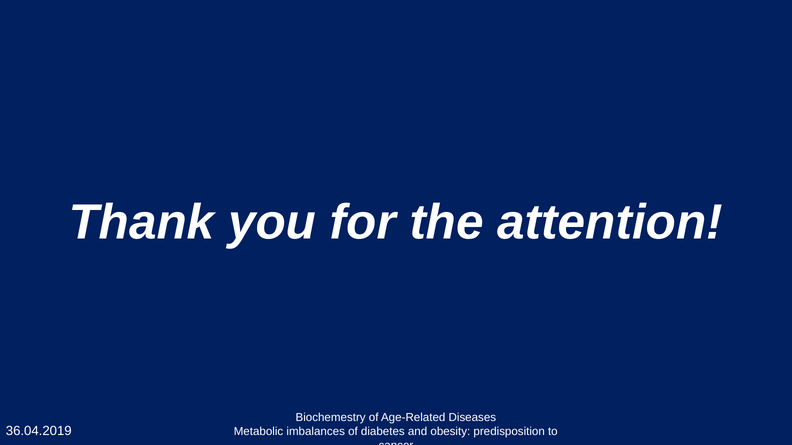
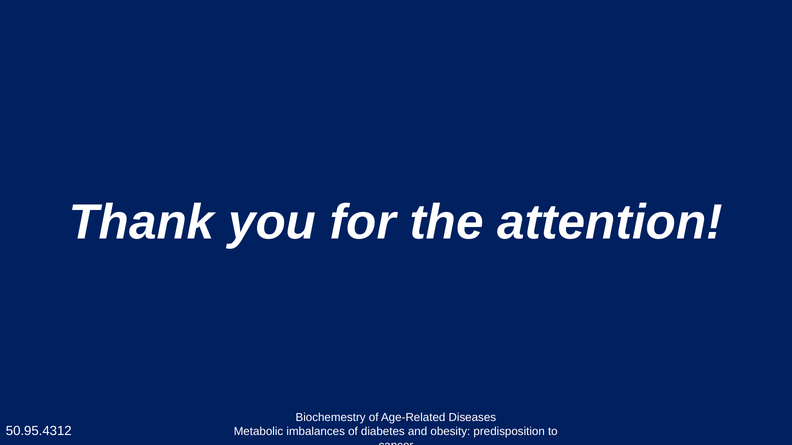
36.04.2019: 36.04.2019 -> 50.95.4312 (39, 431)
